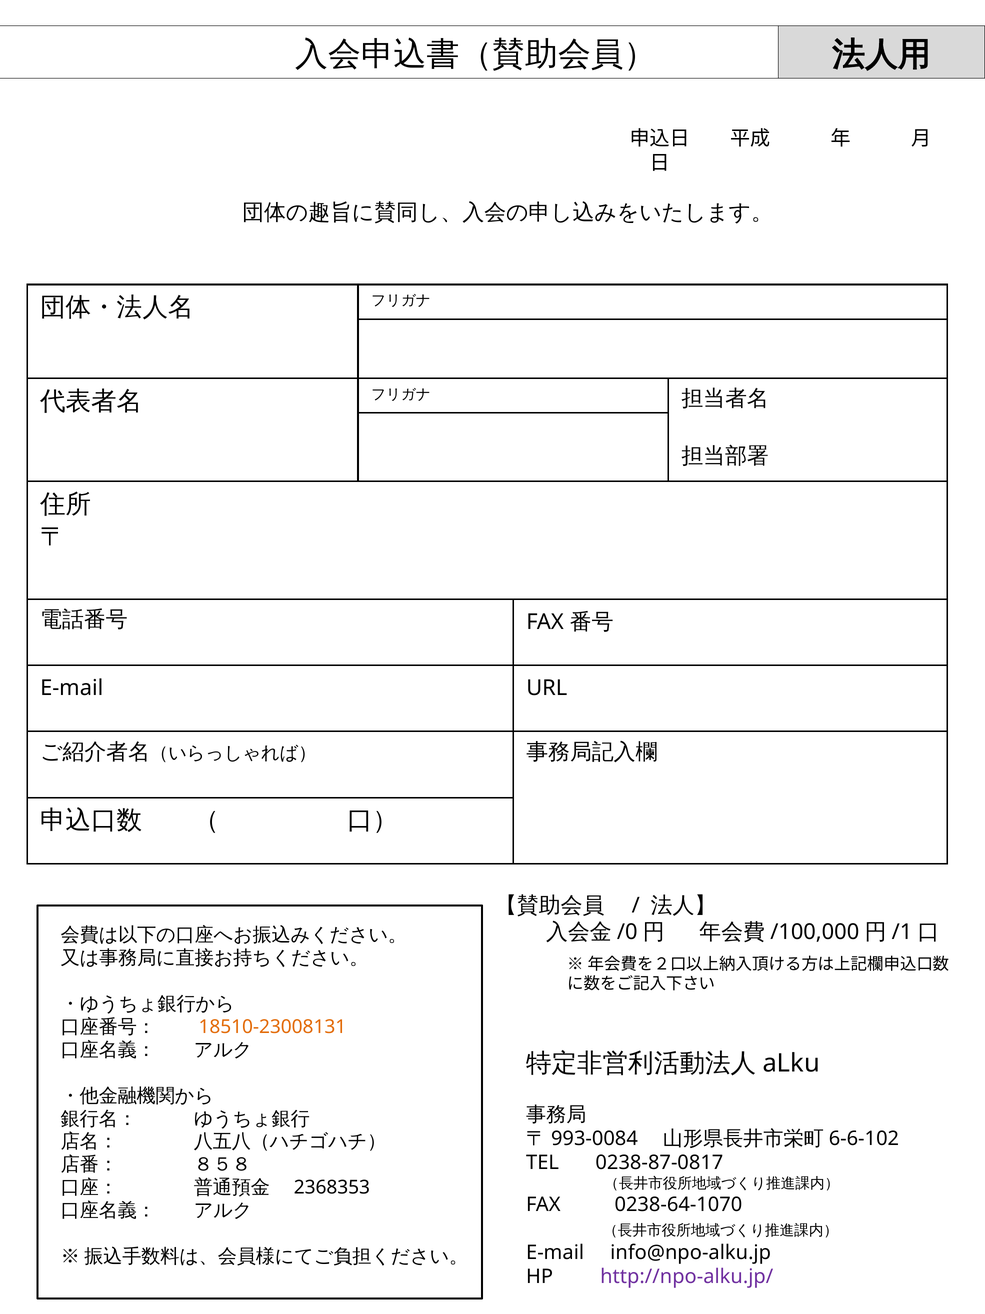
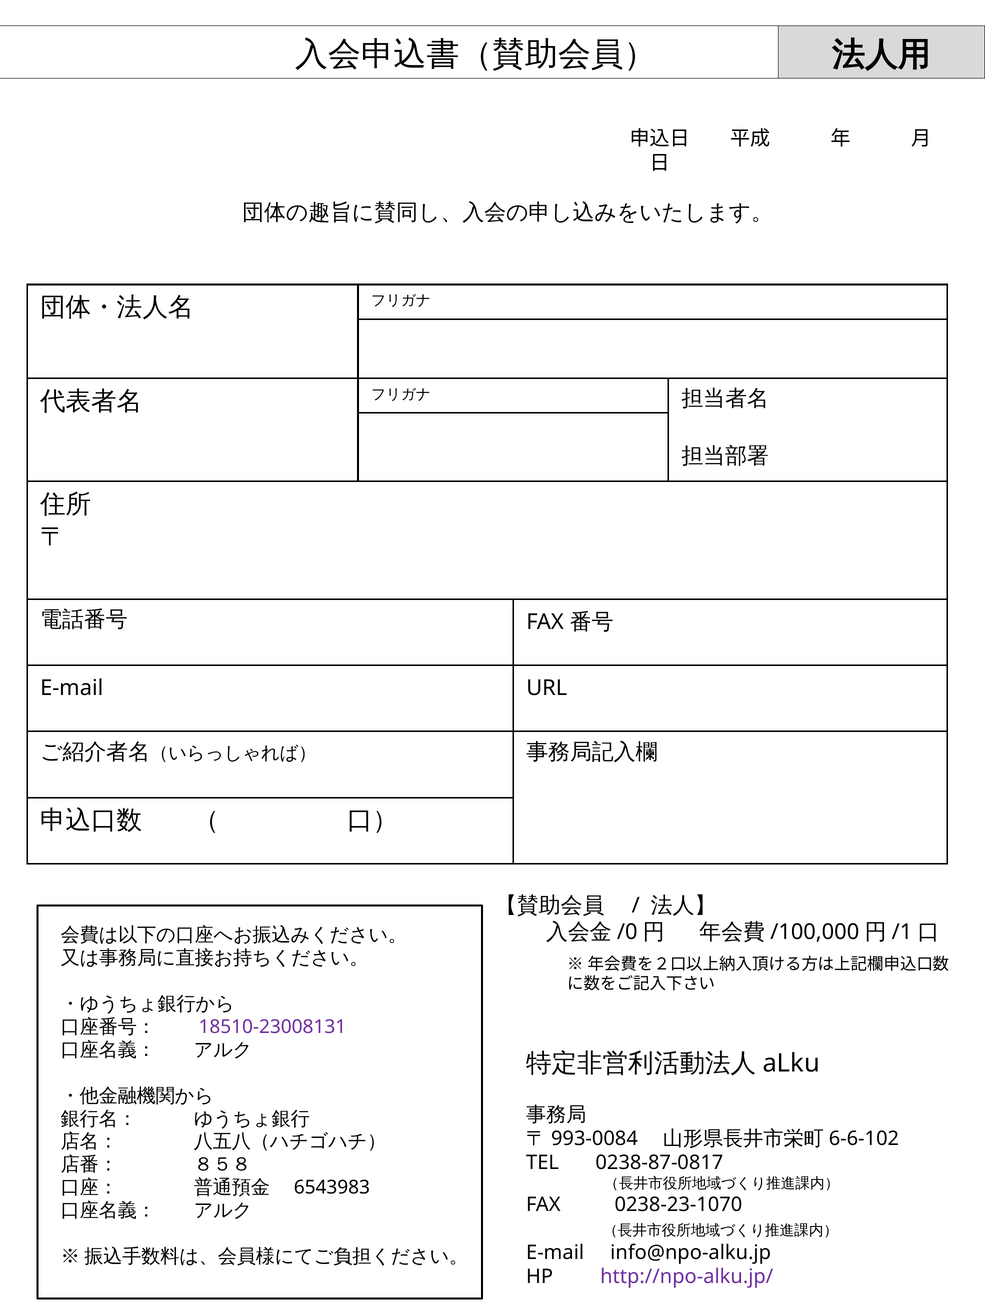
18510-23008131 colour: orange -> purple (272, 1026)
2368353: 2368353 -> 6543983 (332, 1187)
0238-64-1070: 0238-64-1070 -> 0238-23-1070 (678, 1204)
